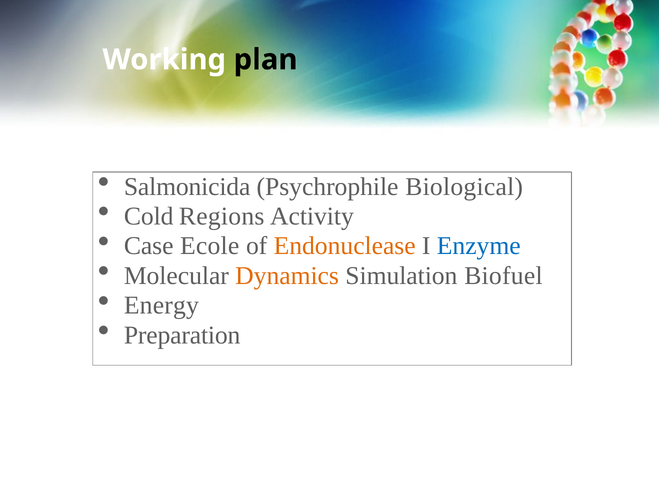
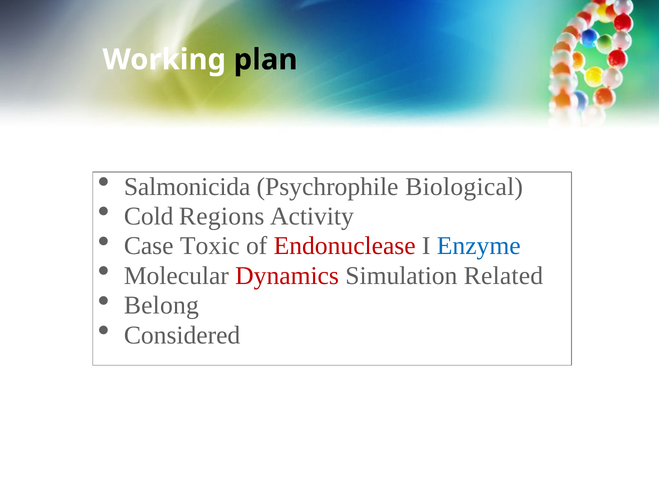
Ecole: Ecole -> Toxic (210, 246)
Endonuclease colour: orange -> red (345, 246)
Dynamics colour: orange -> red (287, 276)
Biofuel: Biofuel -> Related (503, 276)
Energy: Energy -> Belong (161, 306)
Preparation: Preparation -> Considered (182, 335)
